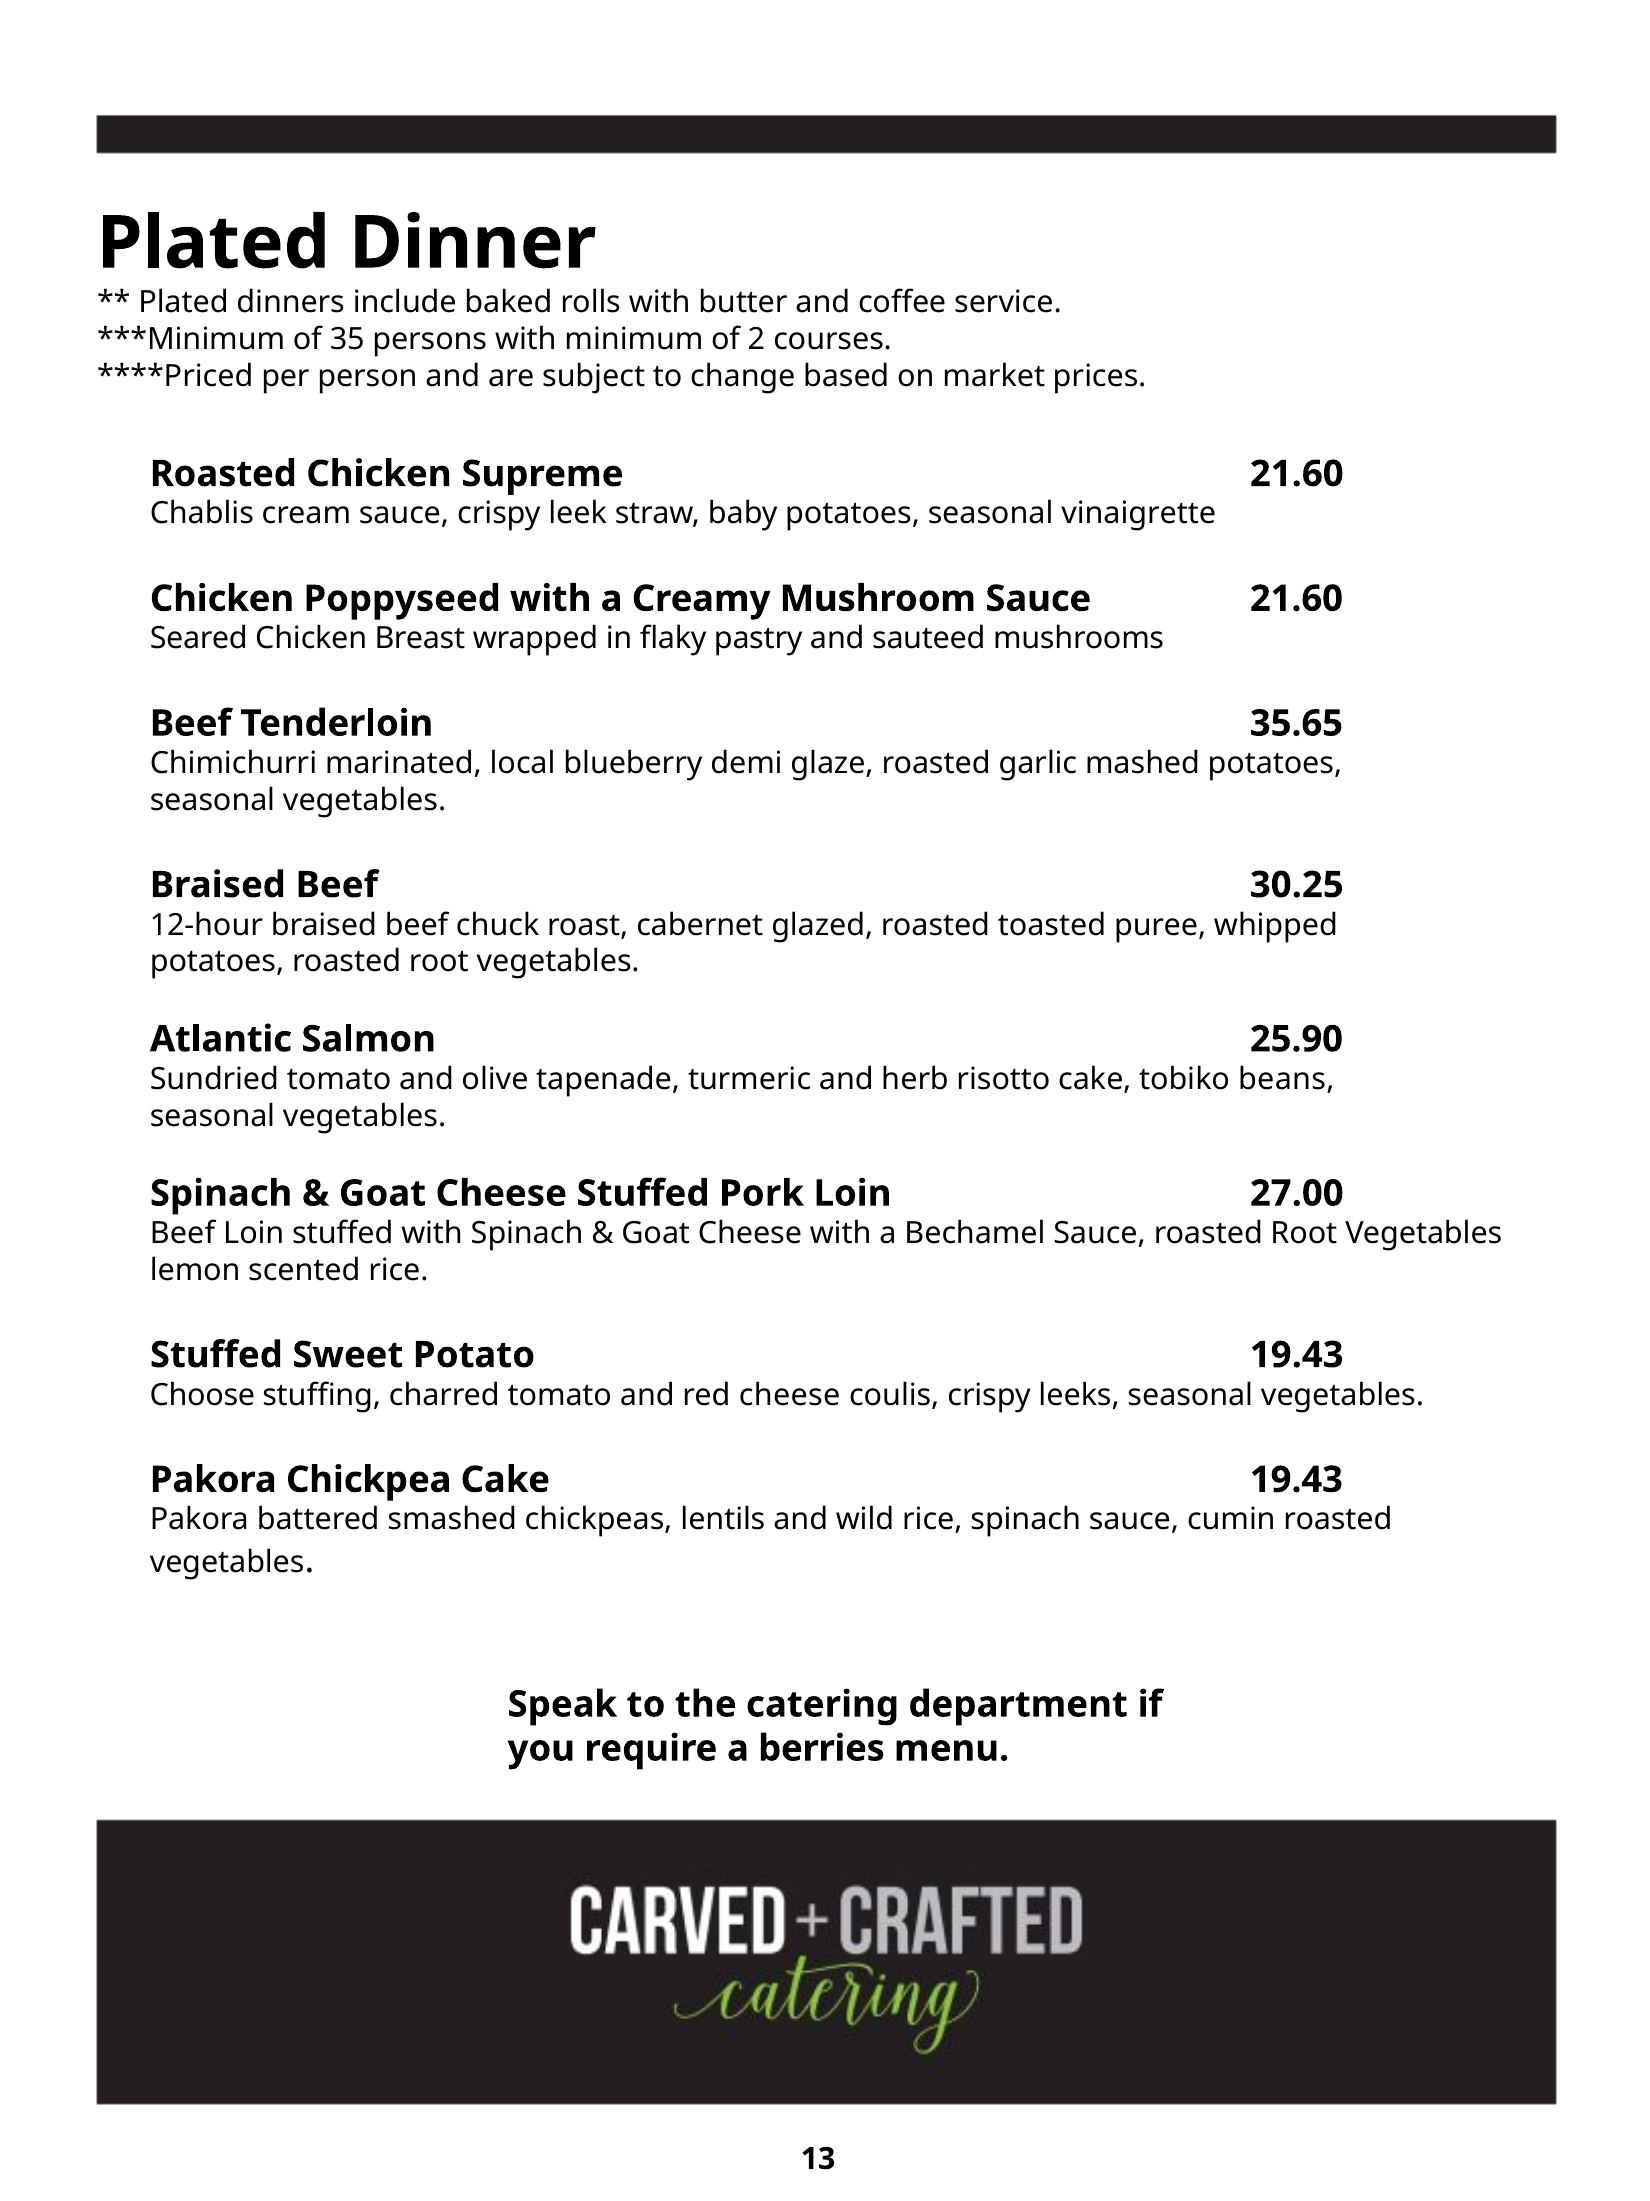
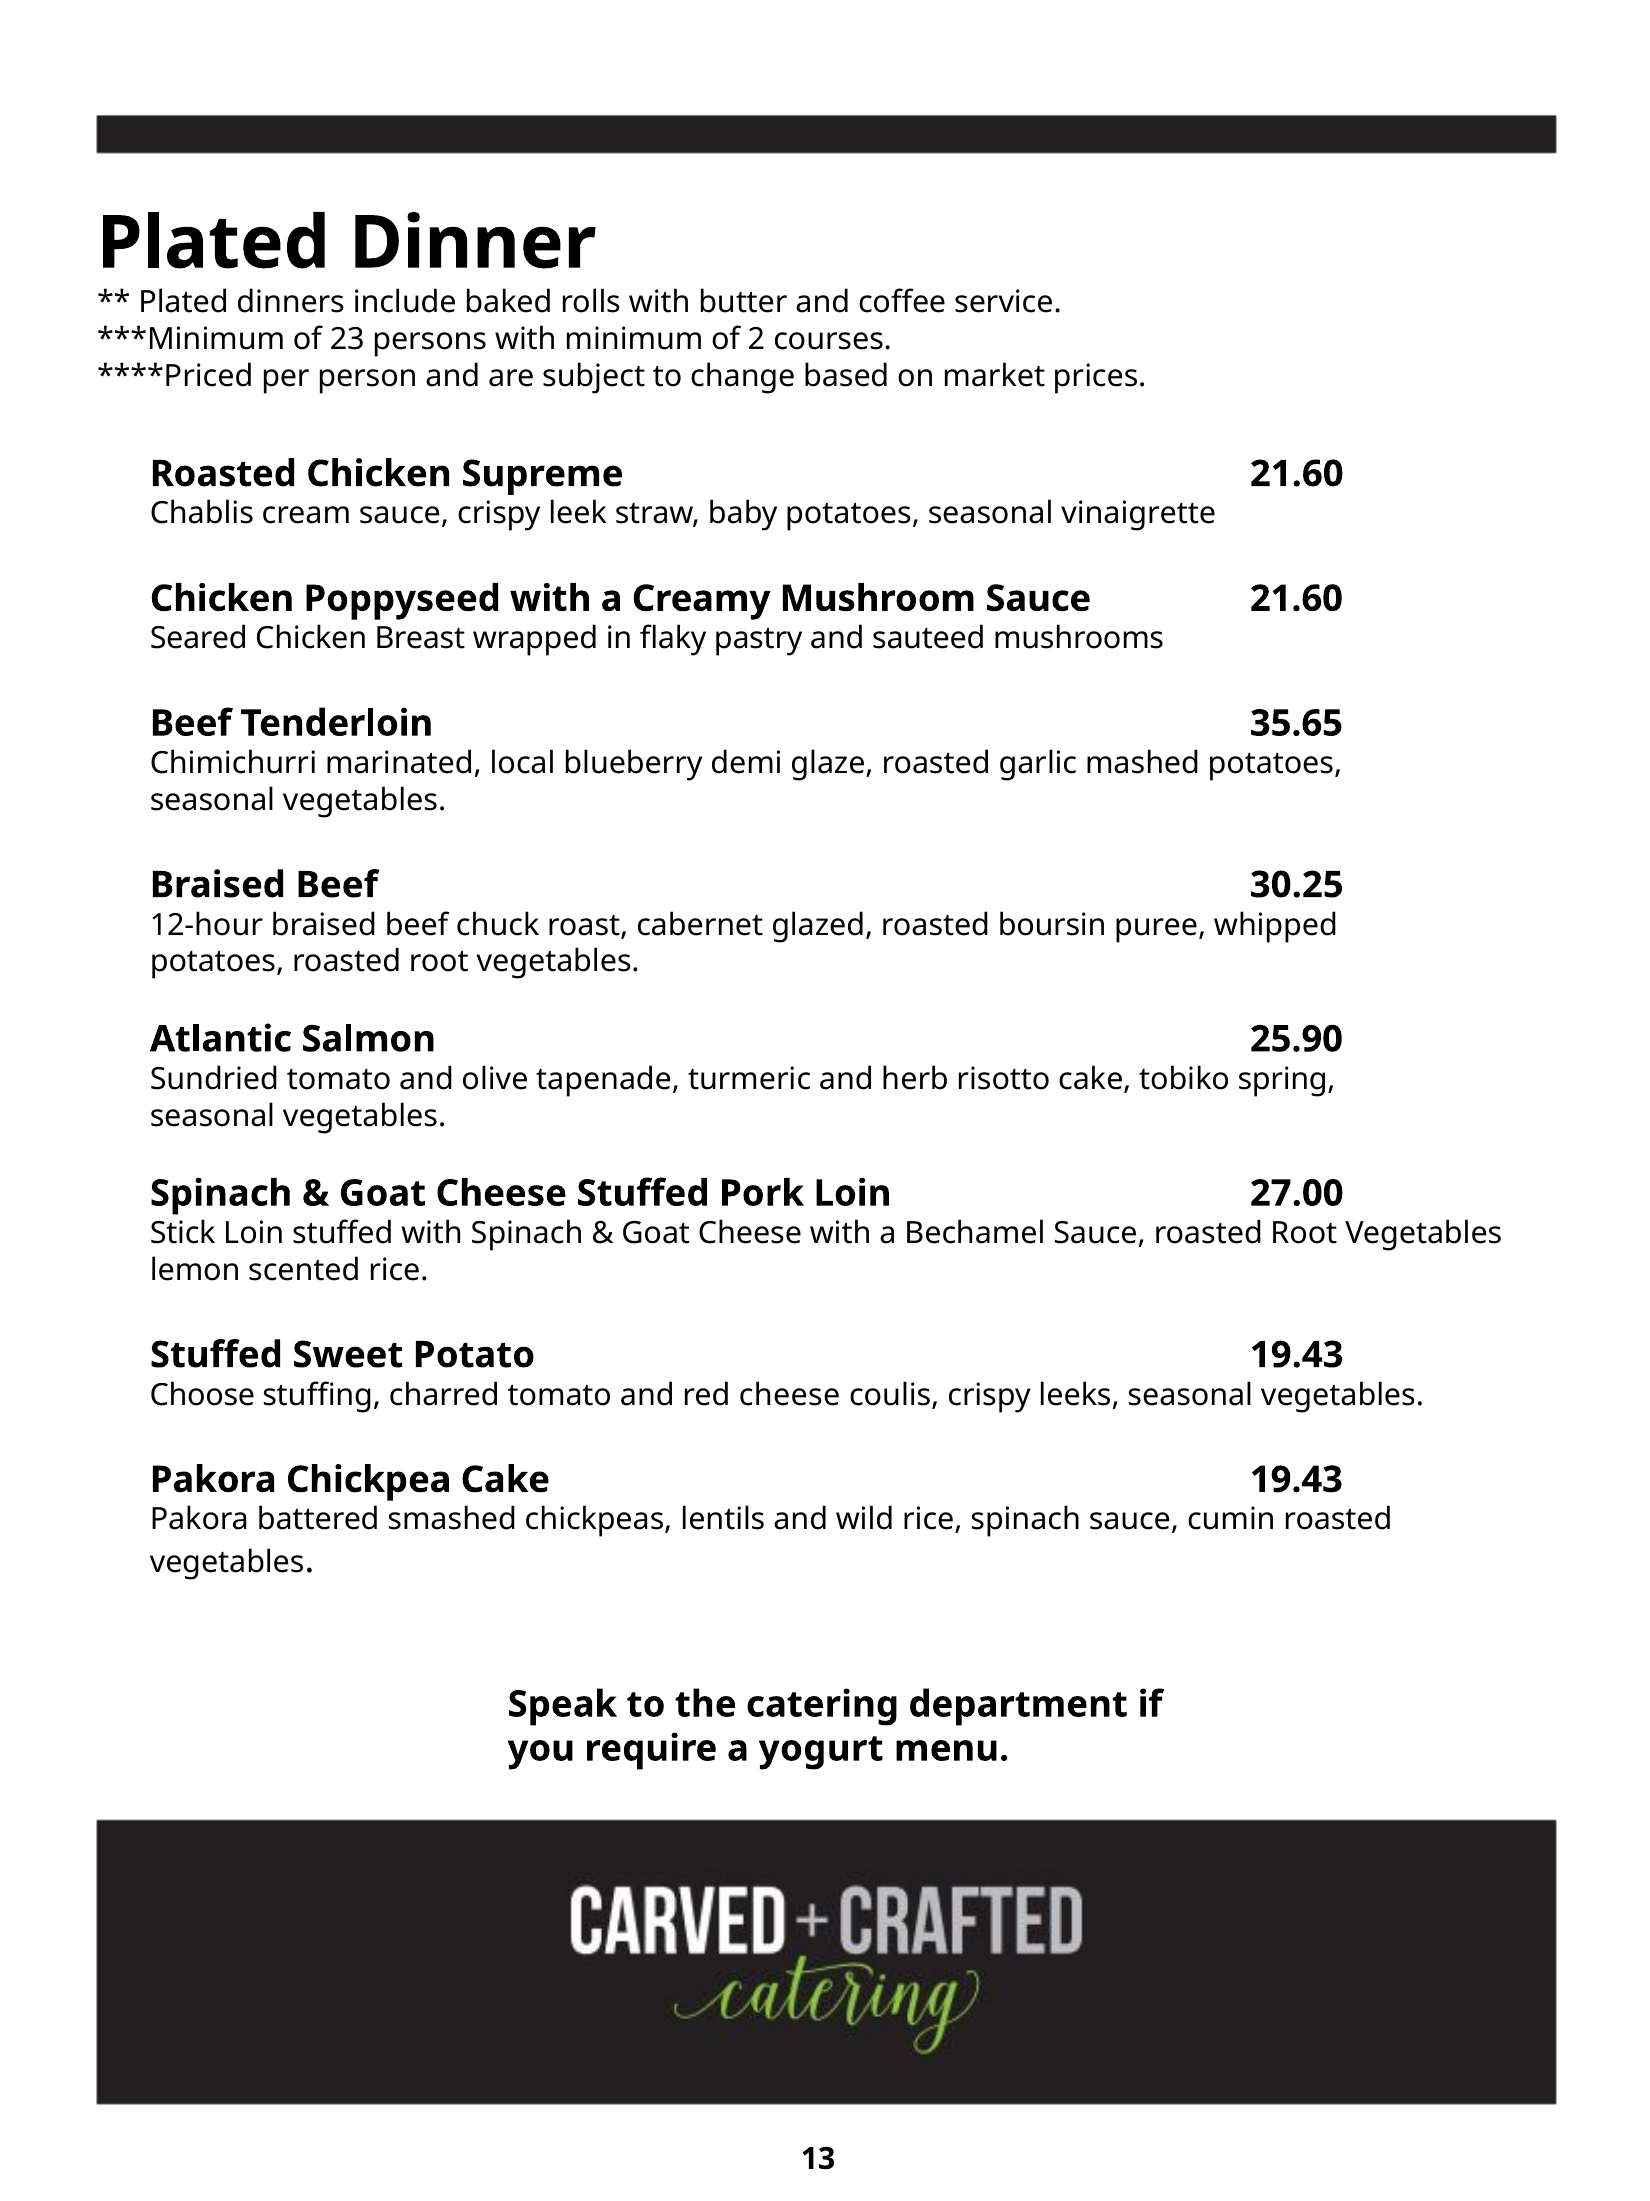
35: 35 -> 23 (347, 339)
toasted: toasted -> boursin (1052, 925)
beans: beans -> spring (1287, 1079)
Beef: Beef -> Stick (183, 1233)
berries: berries -> yogurt (821, 1748)
